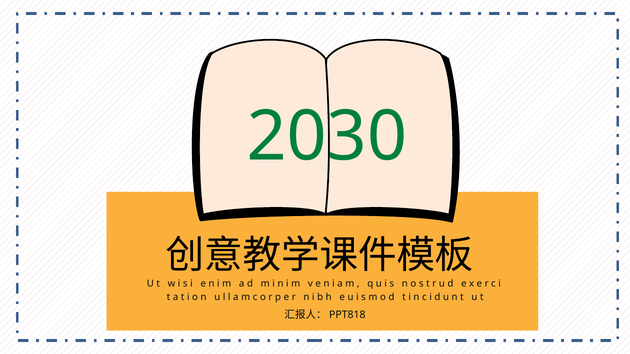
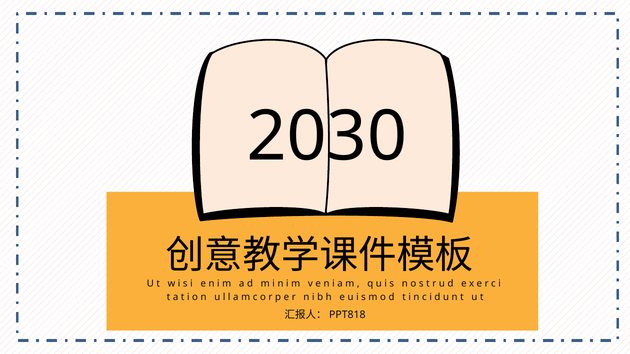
2030 colour: green -> black (327, 137)
